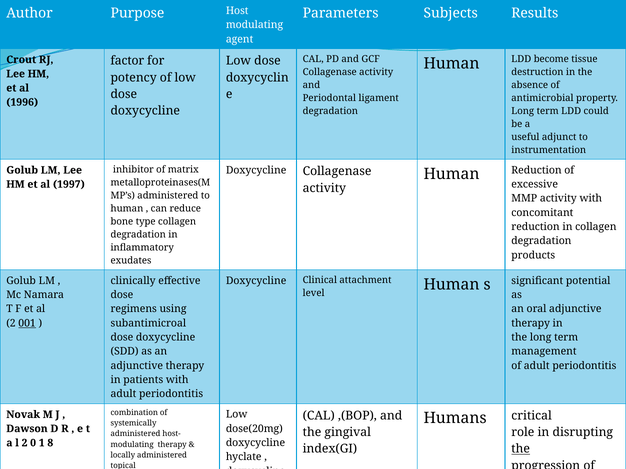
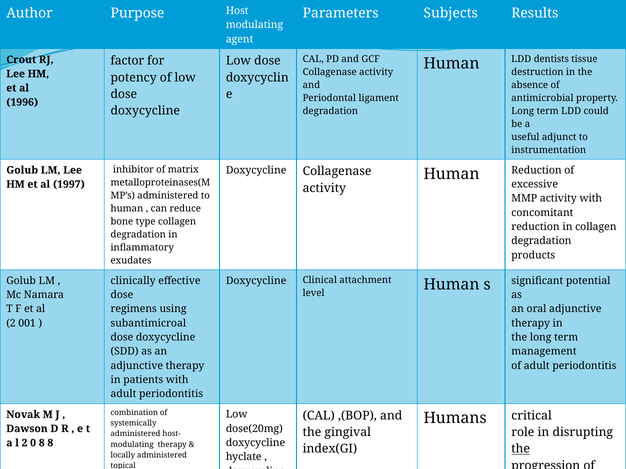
become: become -> dentists (551, 59)
001 underline: present -> none (27, 323)
0 1: 1 -> 8 (42, 443)
